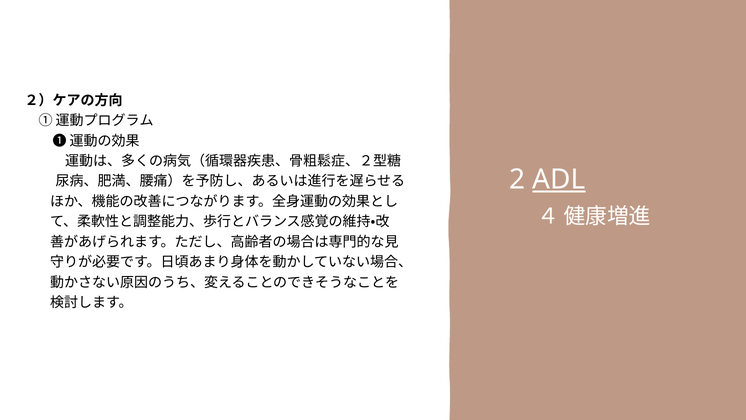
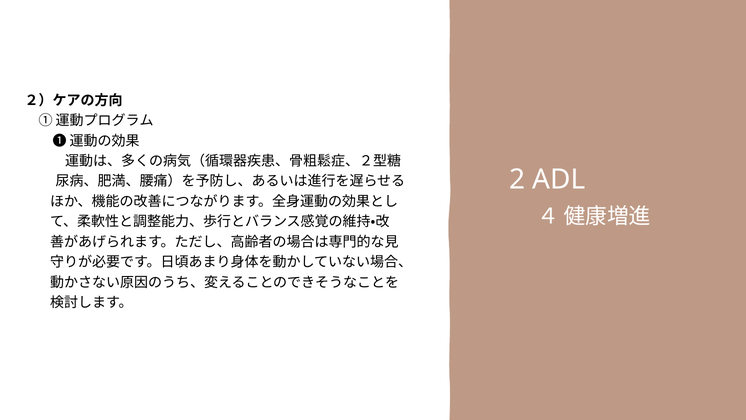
ADL underline: present -> none (559, 179)
